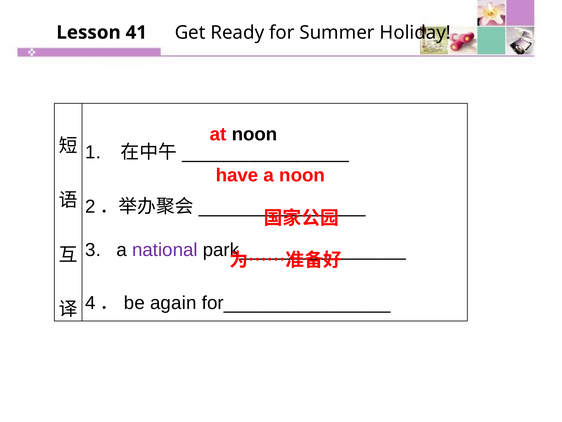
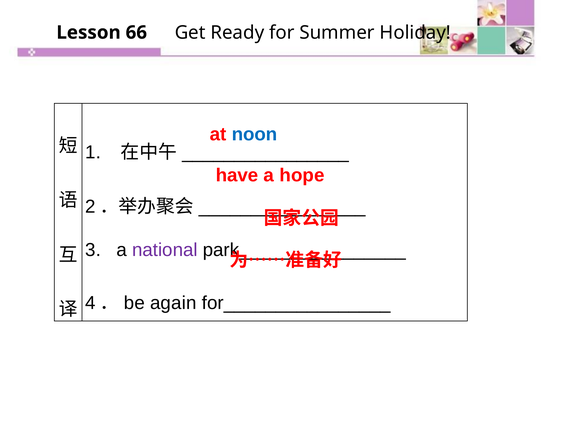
41: 41 -> 66 (136, 32)
noon colour: black -> blue (255, 134)
a noon: noon -> hope (302, 175)
